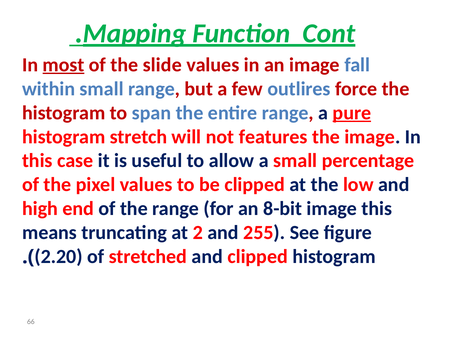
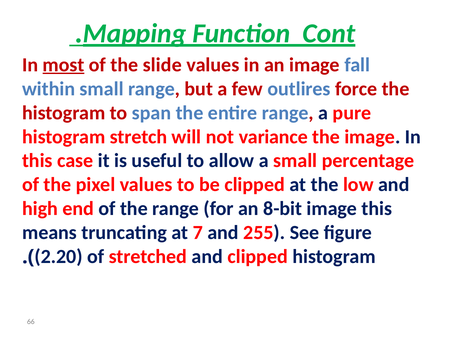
pure underline: present -> none (352, 113)
features: features -> variance (273, 137)
2: 2 -> 7 (198, 233)
